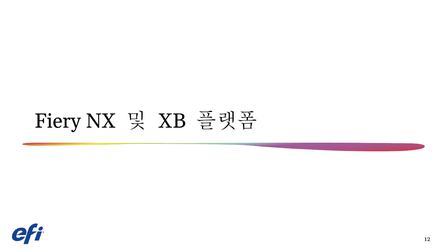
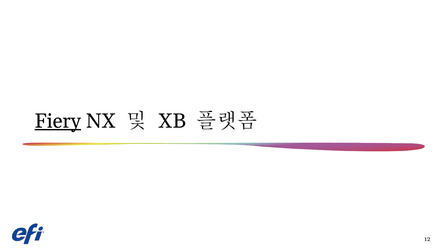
Fiery underline: none -> present (58, 121)
